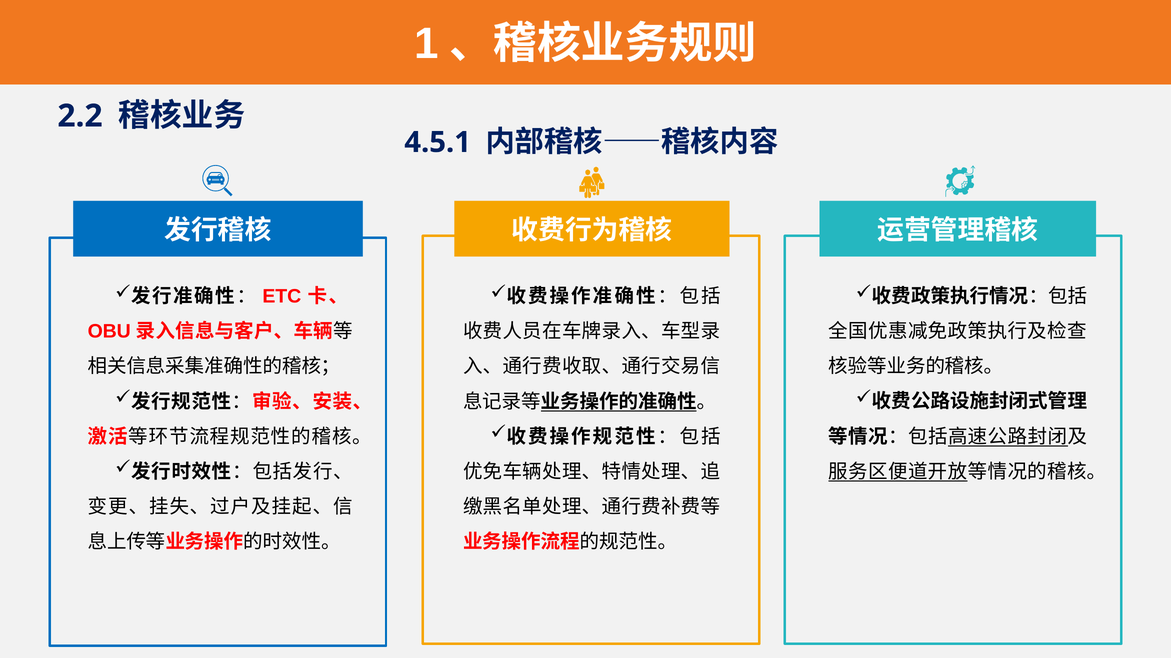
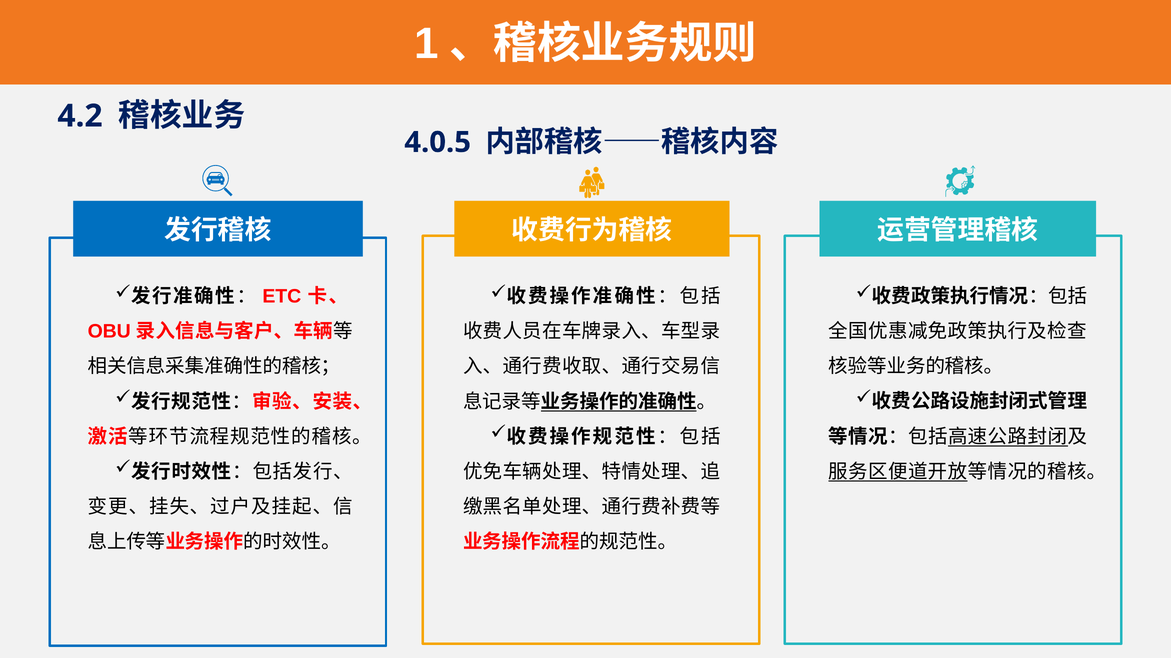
2.2: 2.2 -> 4.2 (80, 116)
4.5.1: 4.5.1 -> 4.0.5 (438, 142)
